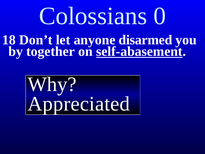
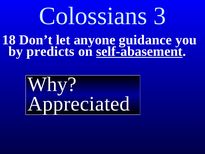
0: 0 -> 3 (160, 16)
disarmed: disarmed -> guidance (145, 40)
together: together -> predicts (50, 51)
